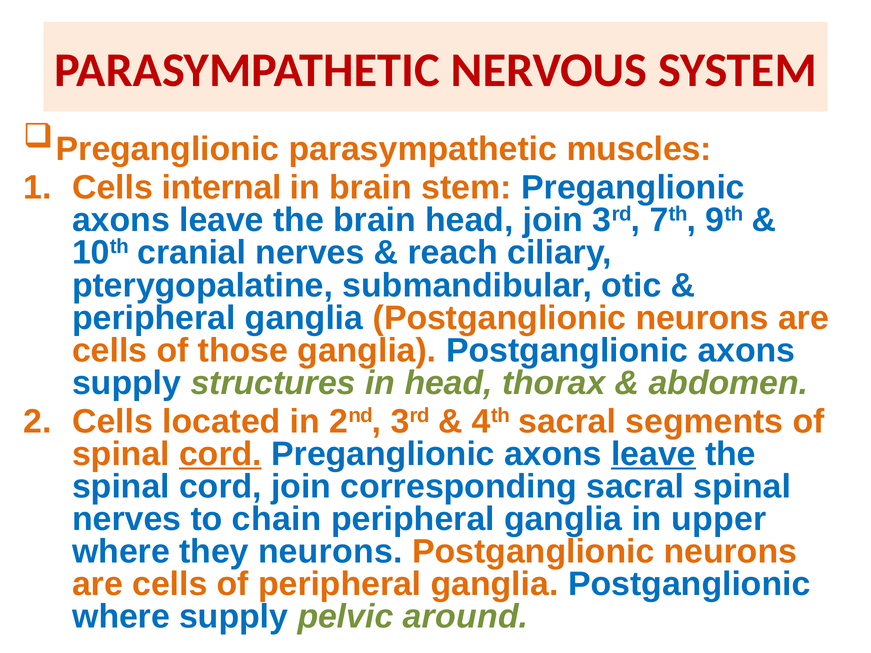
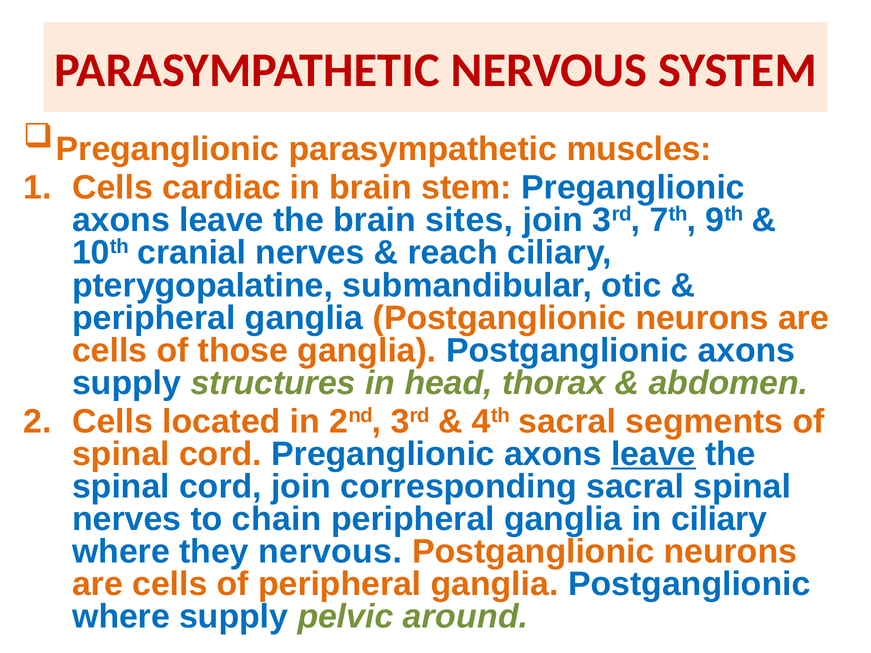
internal: internal -> cardiac (221, 188)
brain head: head -> sites (469, 220)
cord underline: present -> none (220, 454)
in upper: upper -> ciliary (719, 519)
they neurons: neurons -> nervous (330, 552)
